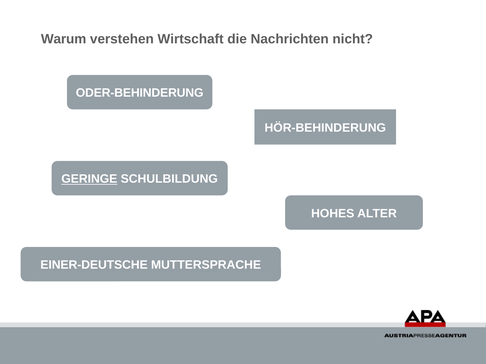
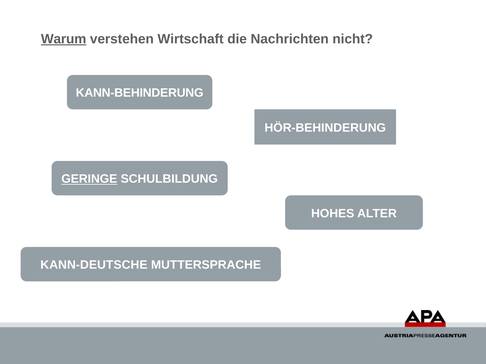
Warum underline: none -> present (64, 39)
ODER-BEHINDERUNG: ODER-BEHINDERUNG -> KANN-BEHINDERUNG (140, 93)
EINER-DEUTSCHE: EINER-DEUTSCHE -> KANN-DEUTSCHE (94, 265)
